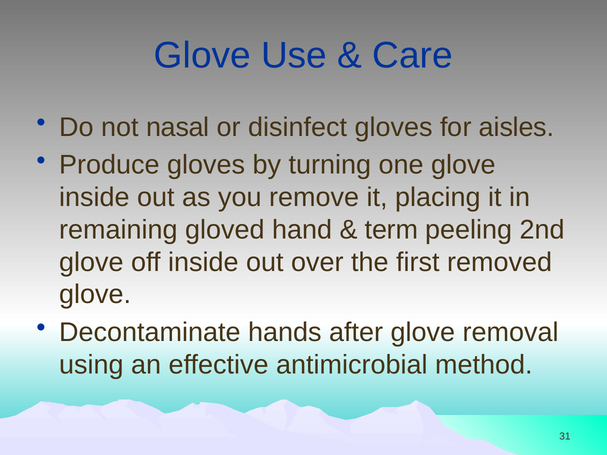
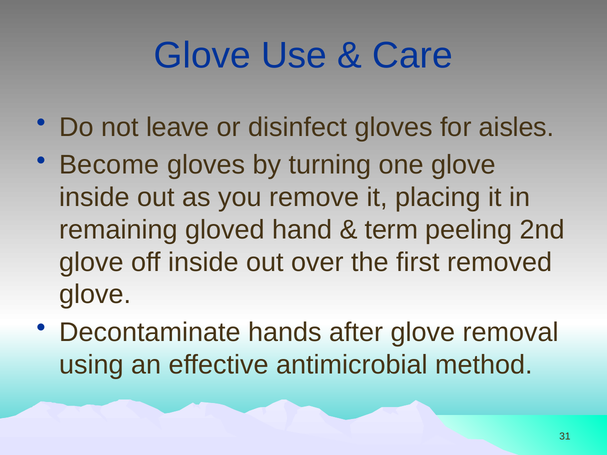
nasal: nasal -> leave (178, 127)
Produce: Produce -> Become (109, 165)
